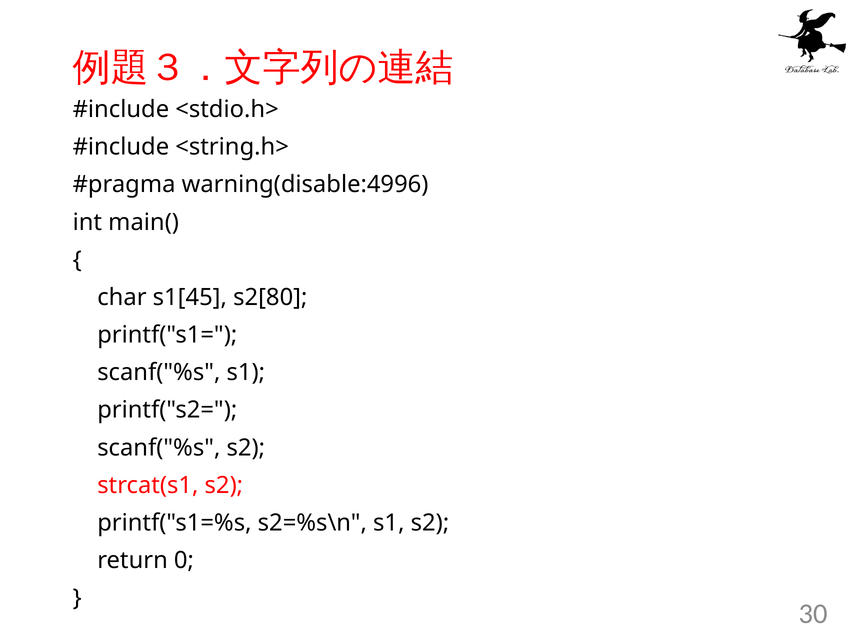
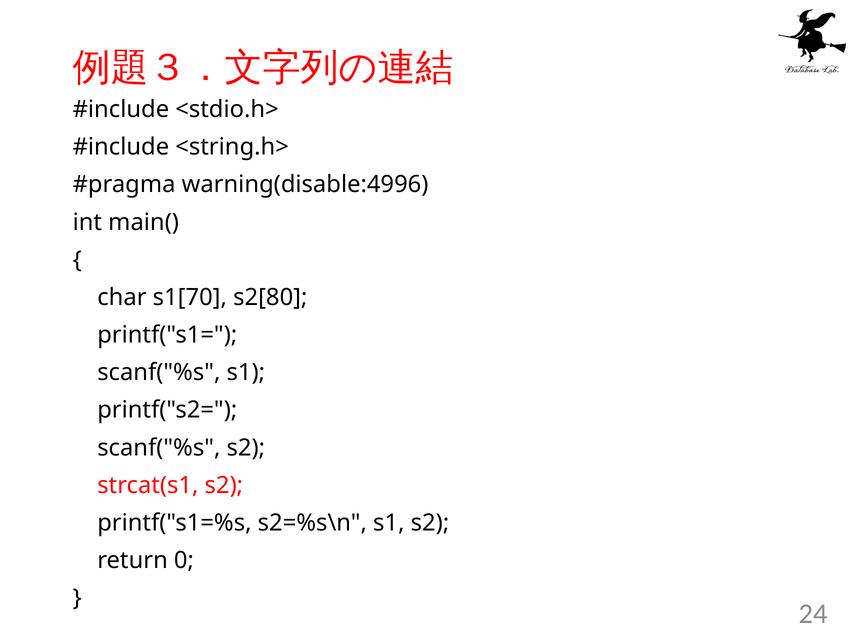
s1[45: s1[45 -> s1[70 (190, 297)
30: 30 -> 24 (813, 613)
